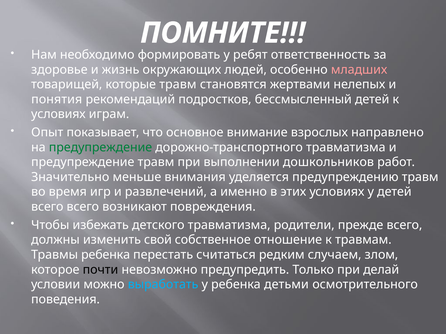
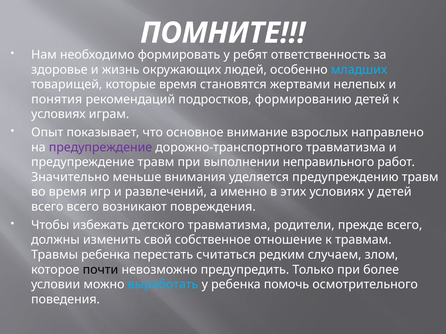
младших colour: pink -> light blue (359, 70)
которые травм: травм -> время (178, 85)
бессмысленный: бессмысленный -> формированию (303, 99)
предупреждение colour: green -> purple (100, 148)
дошкольников: дошкольников -> неправильного (329, 162)
делай: делай -> более (381, 270)
детьми: детьми -> помочь (286, 285)
